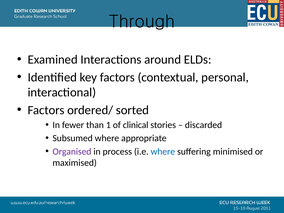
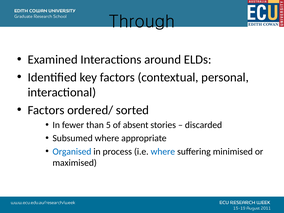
1: 1 -> 5 (108, 125)
clinical: clinical -> absent (136, 125)
Organised colour: purple -> blue (72, 152)
